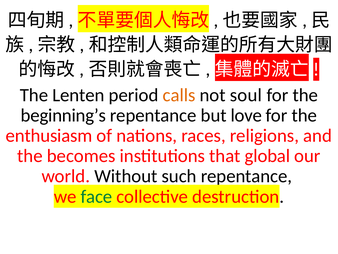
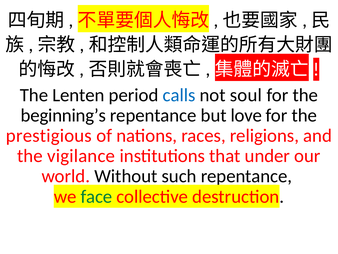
calls colour: orange -> blue (179, 95)
enthusiasm: enthusiasm -> prestigious (49, 135)
becomes: becomes -> vigilance (81, 156)
global: global -> under (267, 156)
